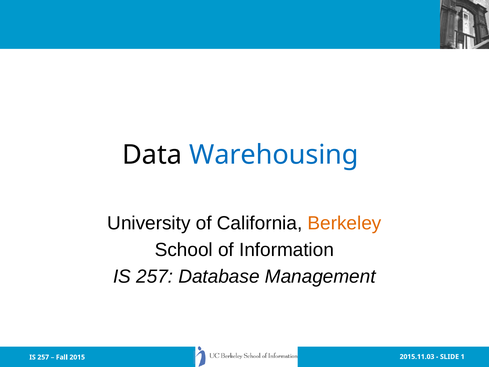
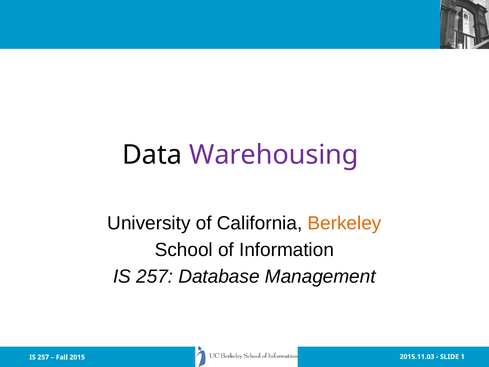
Warehousing colour: blue -> purple (274, 155)
